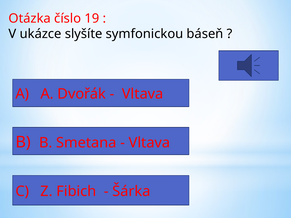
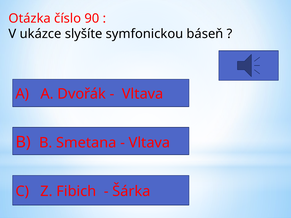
19: 19 -> 90 (92, 18)
